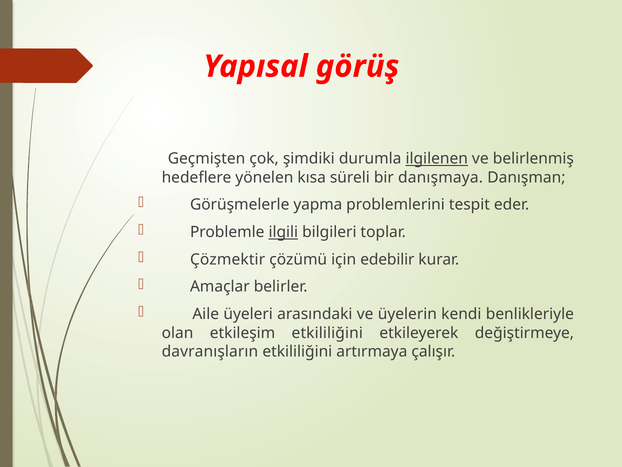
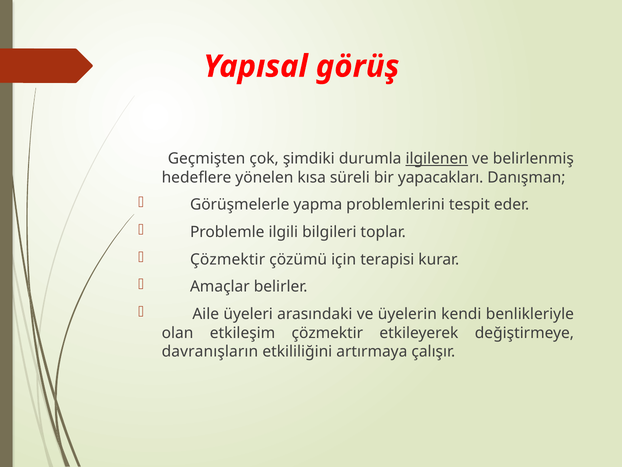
danışmaya: danışmaya -> yapacakları (441, 177)
ilgili underline: present -> none (283, 232)
edebilir: edebilir -> terapisi (387, 259)
etkileşim etkililiğini: etkililiğini -> çözmektir (327, 333)
